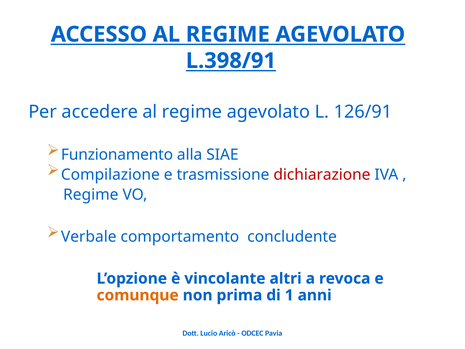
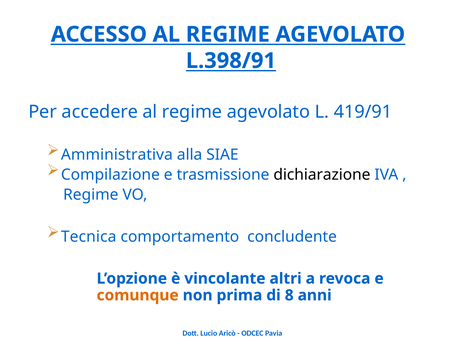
126/91: 126/91 -> 419/91 (363, 112)
Funzionamento: Funzionamento -> Amministrativa (117, 155)
dichiarazione colour: red -> black (322, 175)
Verbale: Verbale -> Tecnica (89, 236)
1: 1 -> 8 (289, 295)
